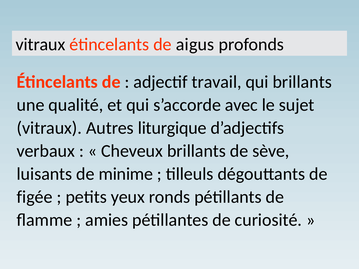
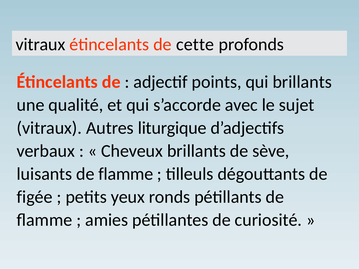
aigus: aigus -> cette (195, 45)
travail: travail -> points (217, 82)
luisants de minime: minime -> flamme (126, 174)
